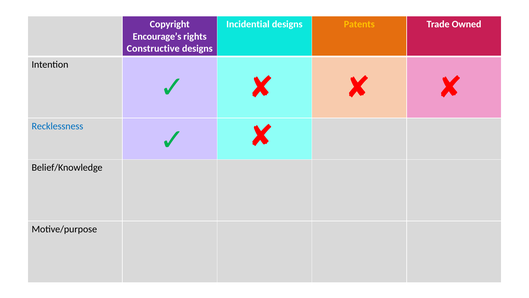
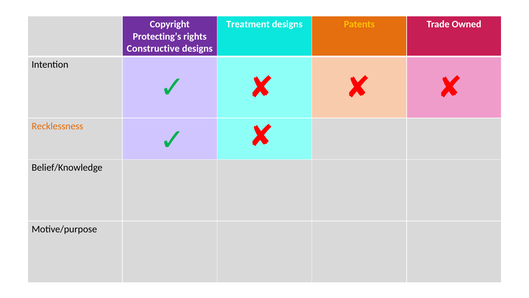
Incidential: Incidential -> Treatment (248, 24)
Encourage’s: Encourage’s -> Protecting’s (157, 36)
Recklessness colour: blue -> orange (57, 126)
